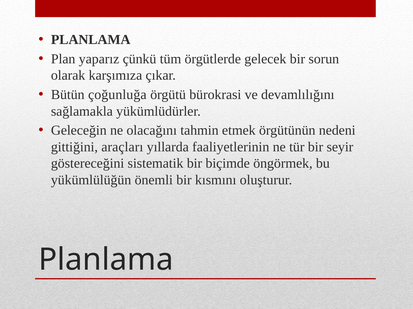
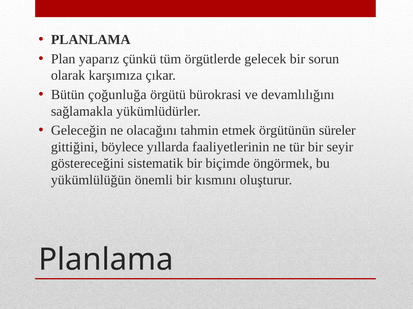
nedeni: nedeni -> süreler (337, 131)
araçları: araçları -> böylece (122, 147)
